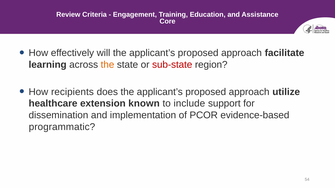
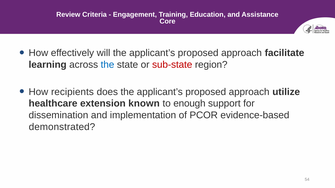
the colour: orange -> blue (107, 65)
include: include -> enough (189, 104)
programmatic: programmatic -> demonstrated (62, 127)
